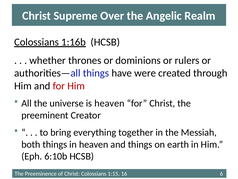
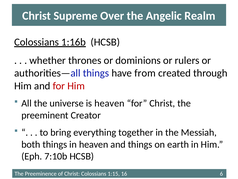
were: were -> from (145, 73)
6:10b: 6:10b -> 7:10b (56, 156)
